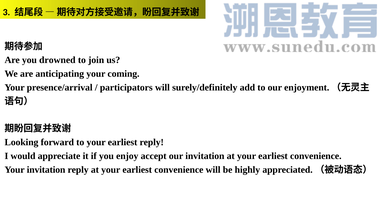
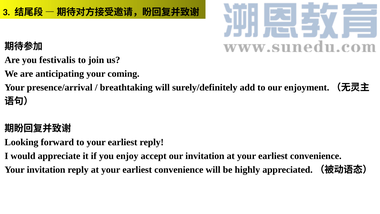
drowned: drowned -> festivalis (57, 60)
participators: participators -> breathtaking (126, 87)
